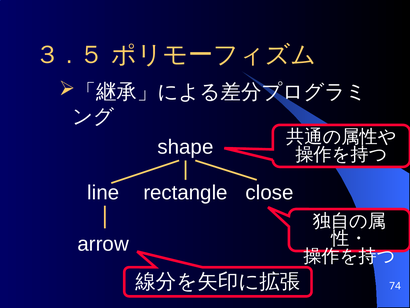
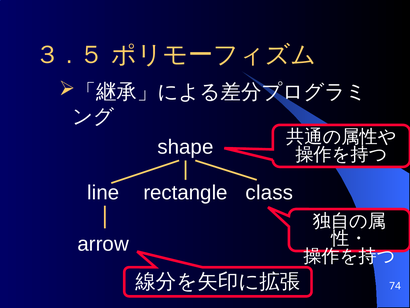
close: close -> class (269, 192)
